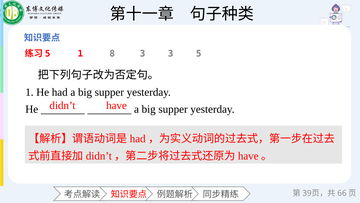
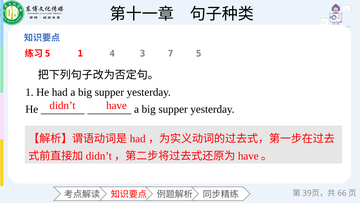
8: 8 -> 4 (112, 53)
3 3: 3 -> 7 (171, 53)
